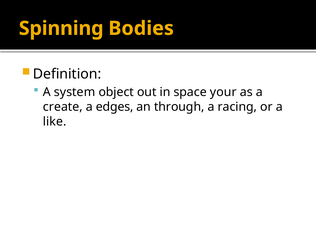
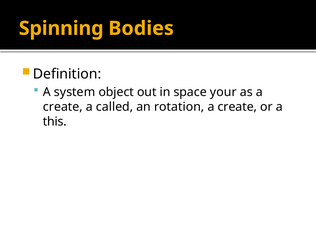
edges: edges -> called (115, 107)
through: through -> rotation (179, 107)
racing: racing -> create (237, 107)
like: like -> this (55, 121)
